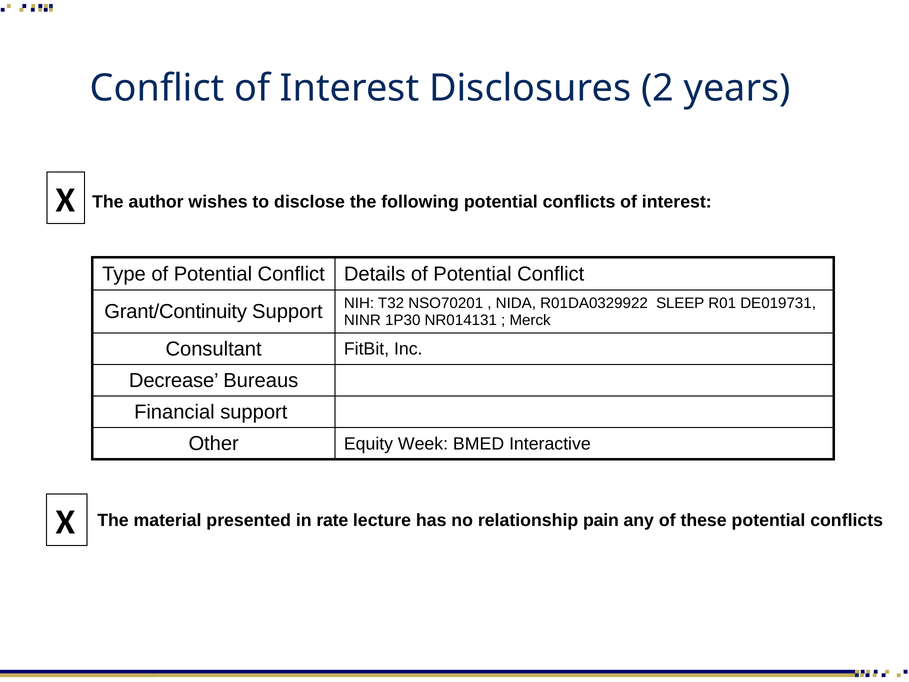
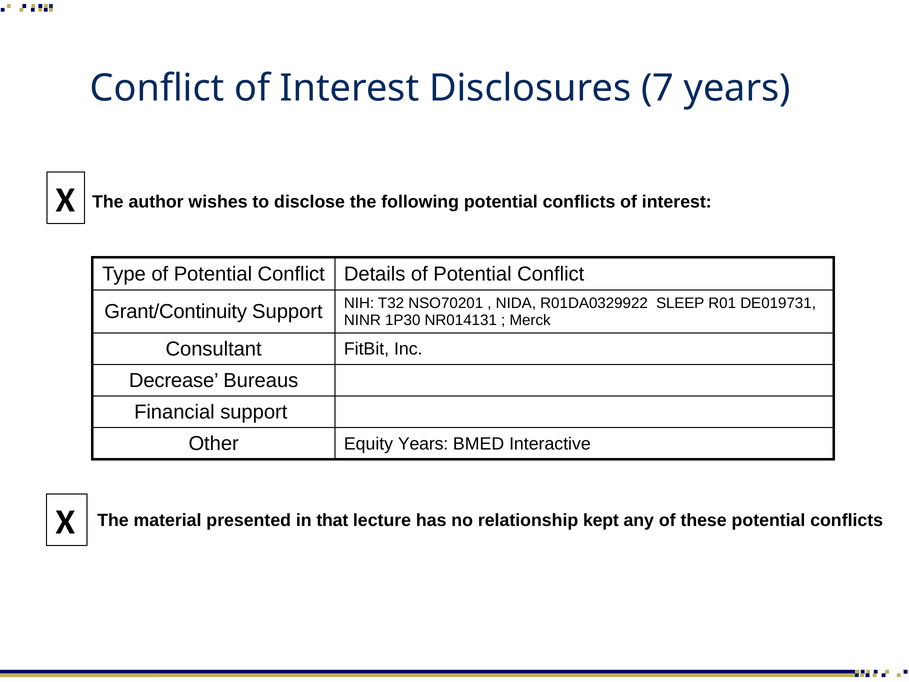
2: 2 -> 7 (658, 88)
Equity Week: Week -> Years (423, 444)
rate: rate -> that (332, 520)
pain: pain -> kept (601, 520)
